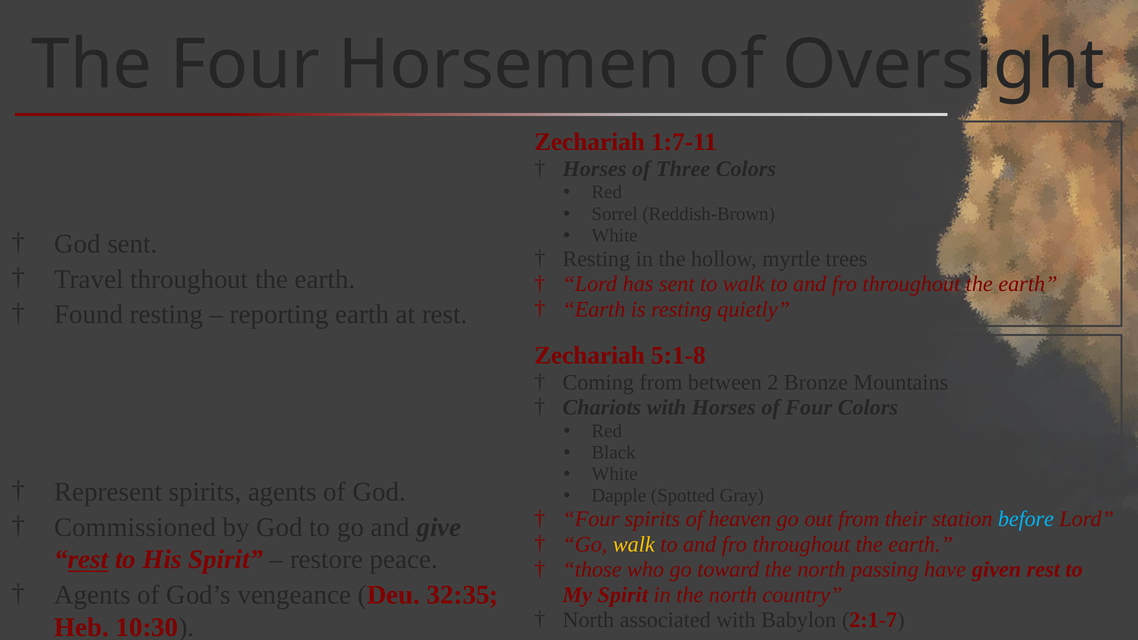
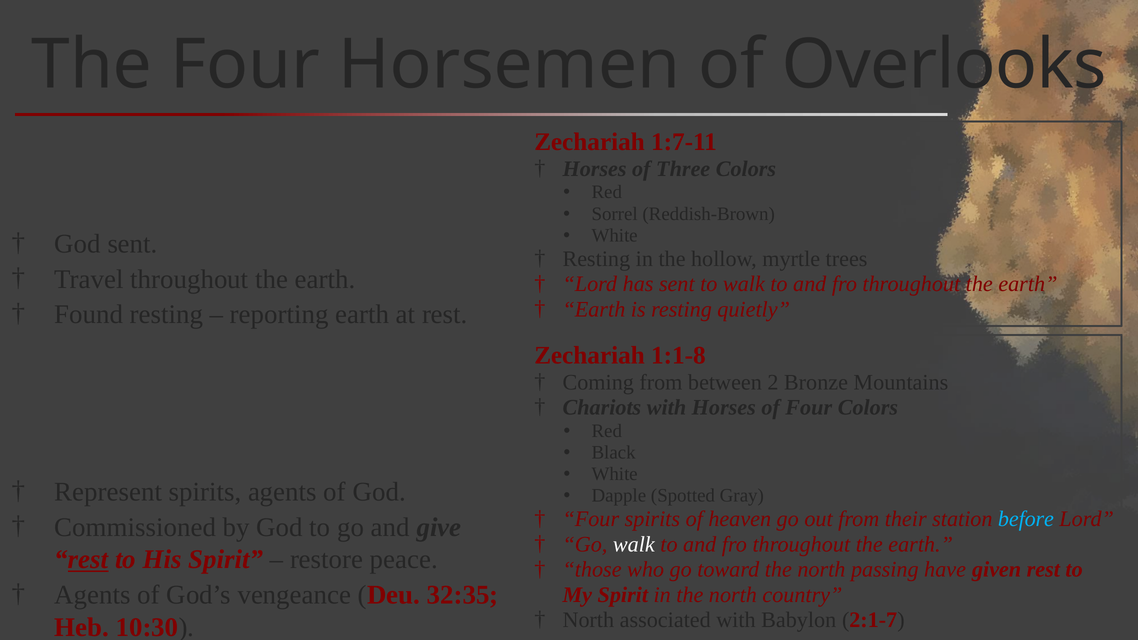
Oversight: Oversight -> Overlooks (944, 65)
5:1-8: 5:1-8 -> 1:1-8 (678, 355)
walk colour: yellow -> white (634, 545)
